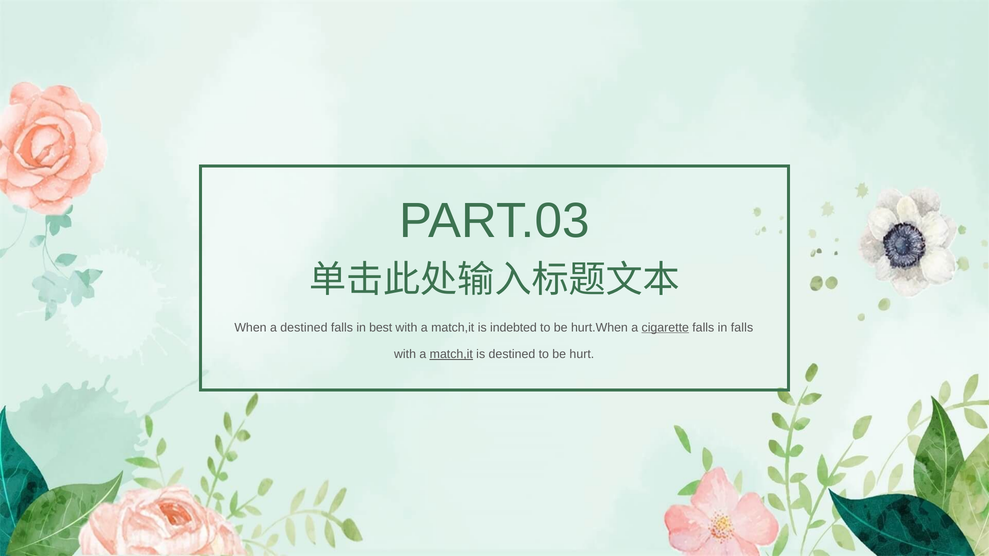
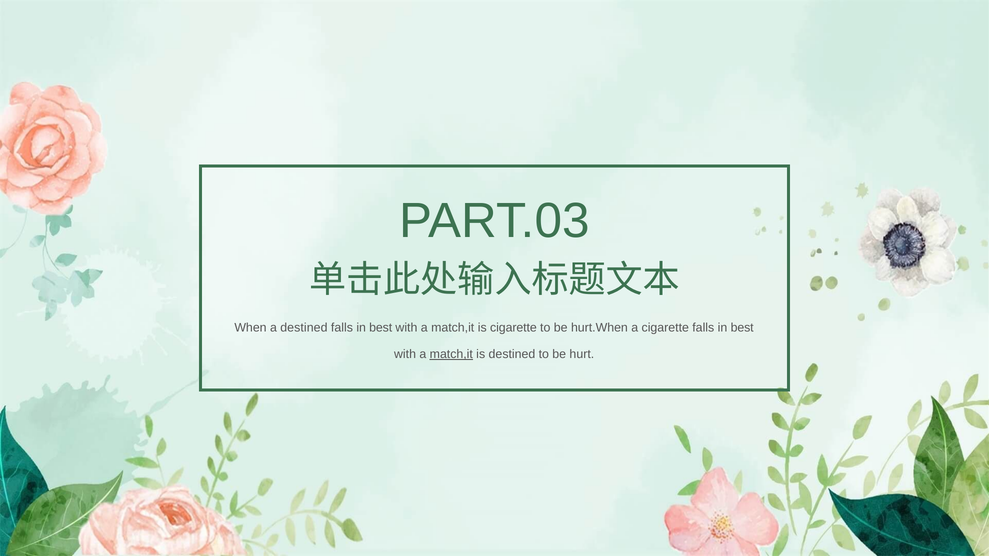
is indebted: indebted -> cigarette (513, 328)
cigarette underline: present -> none (665, 328)
falls: falls -> best (742, 328)
